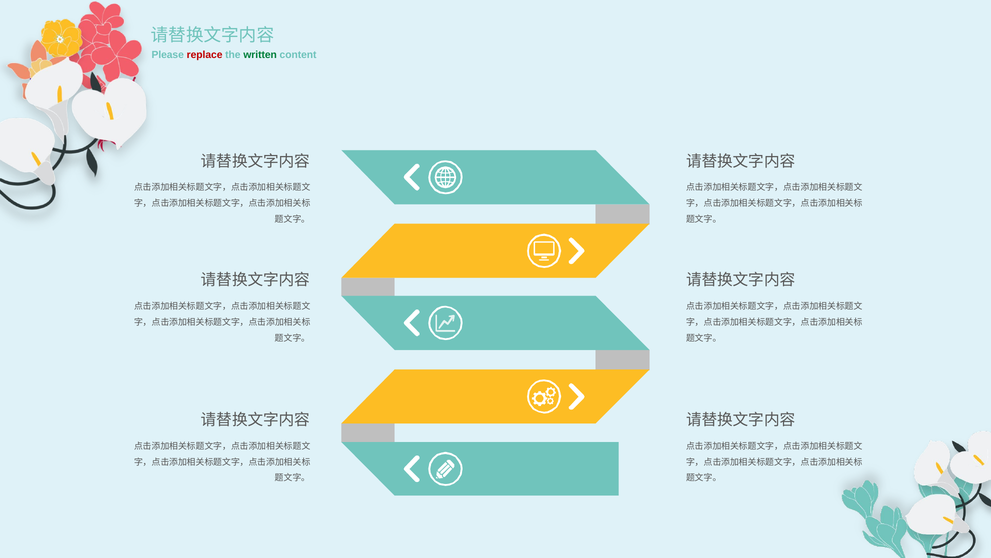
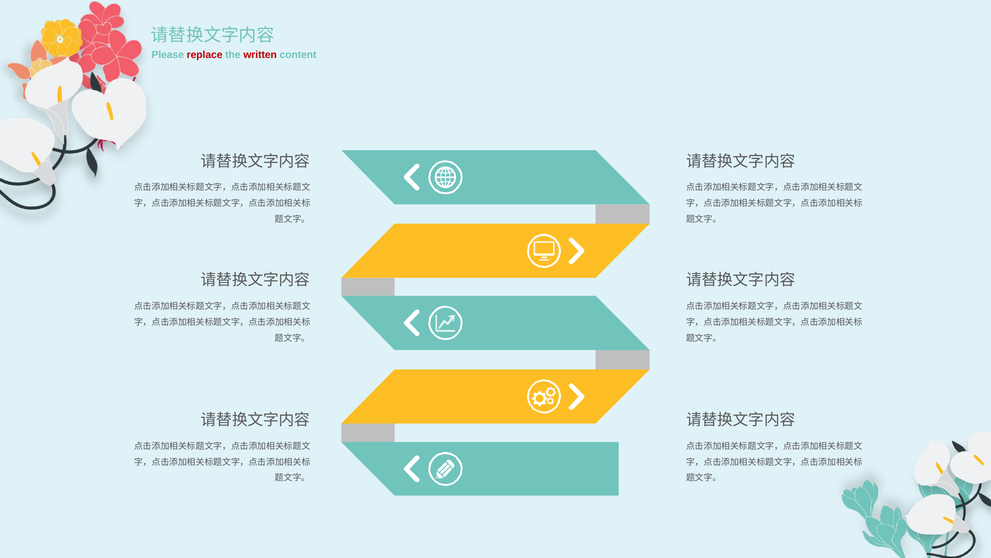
written colour: green -> red (260, 55)
